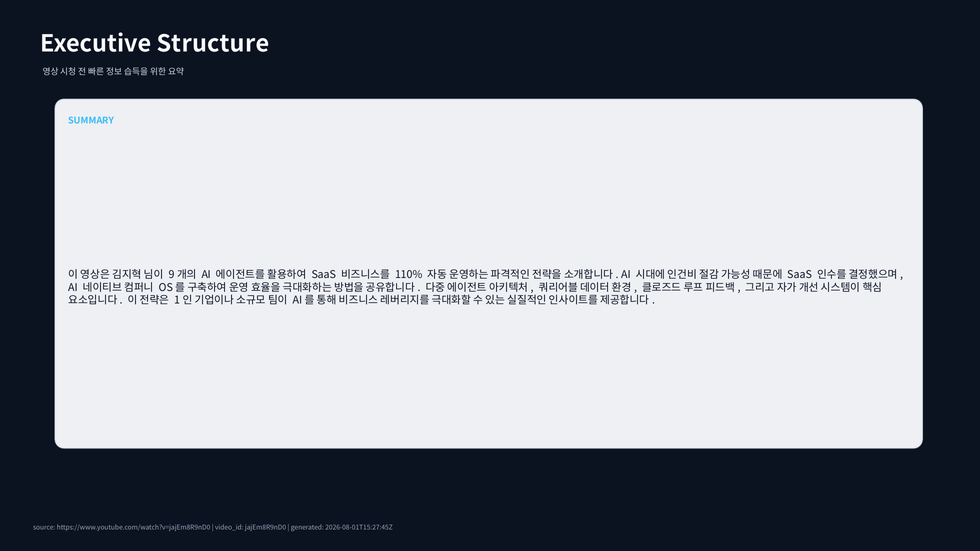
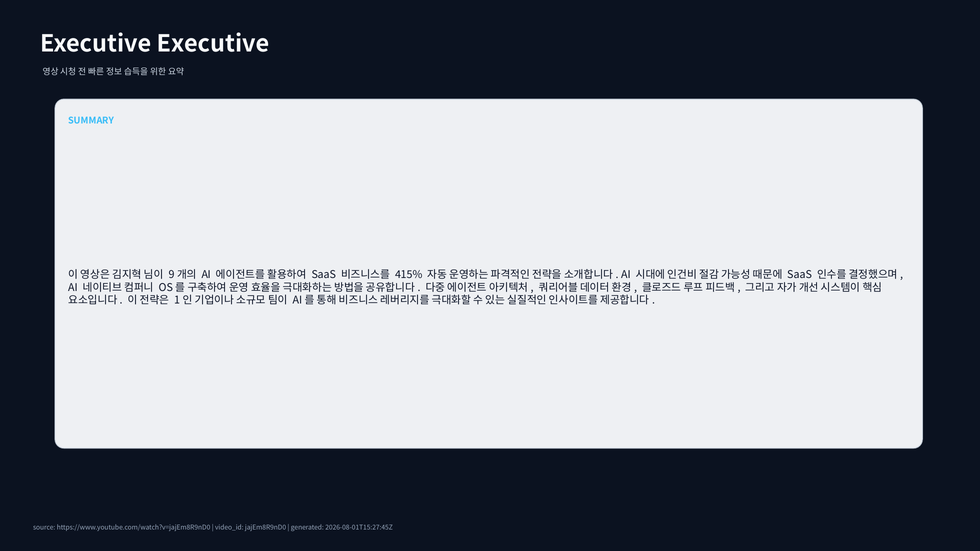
Executive Structure: Structure -> Executive (213, 44)
110%: 110% -> 415% (409, 275)
